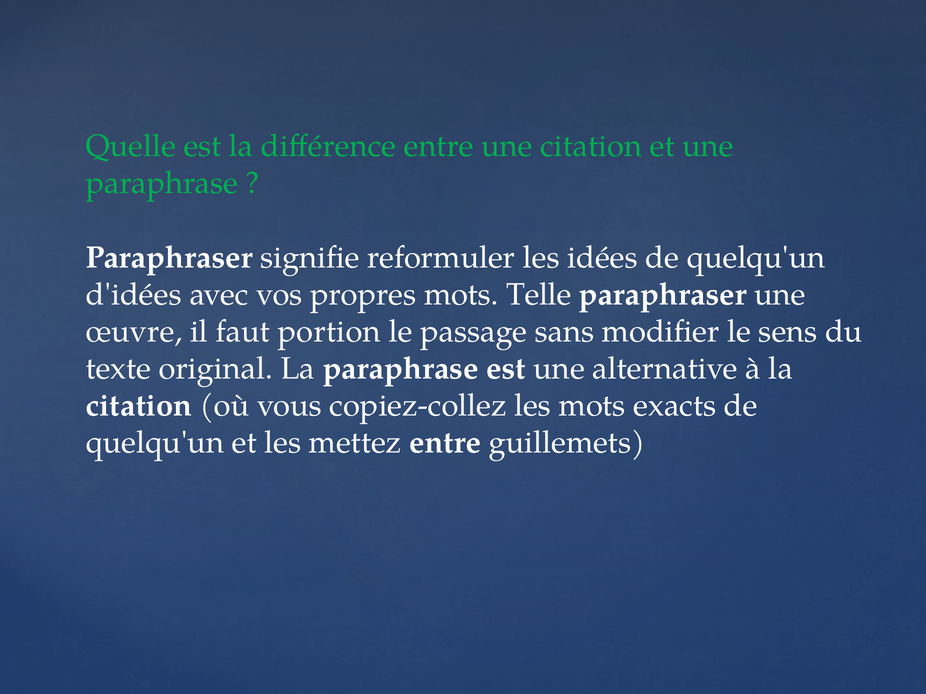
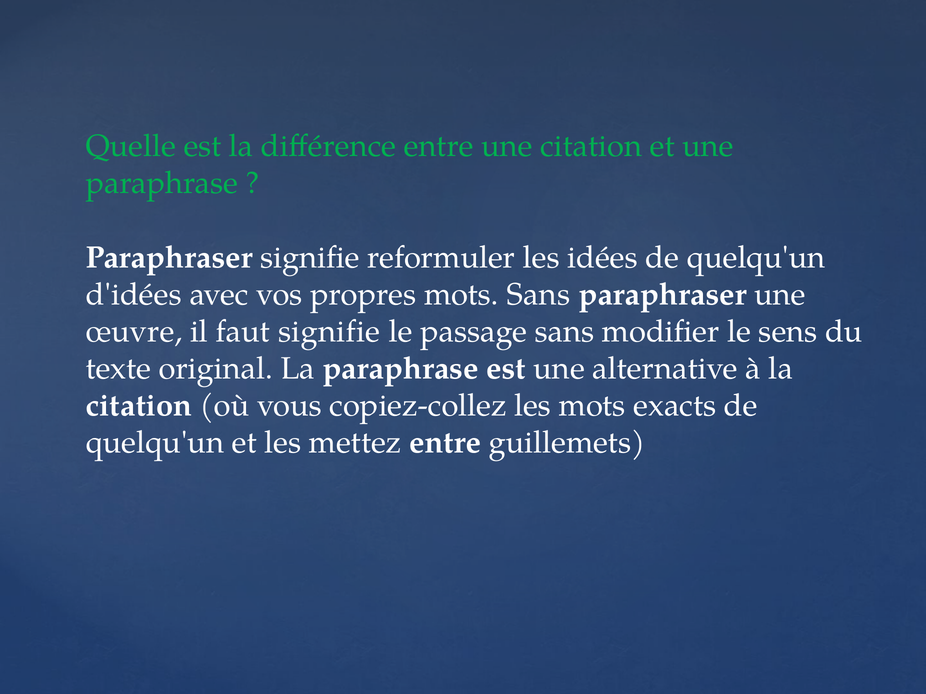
mots Telle: Telle -> Sans (538, 295)
faut portion: portion -> signifie (329, 332)
